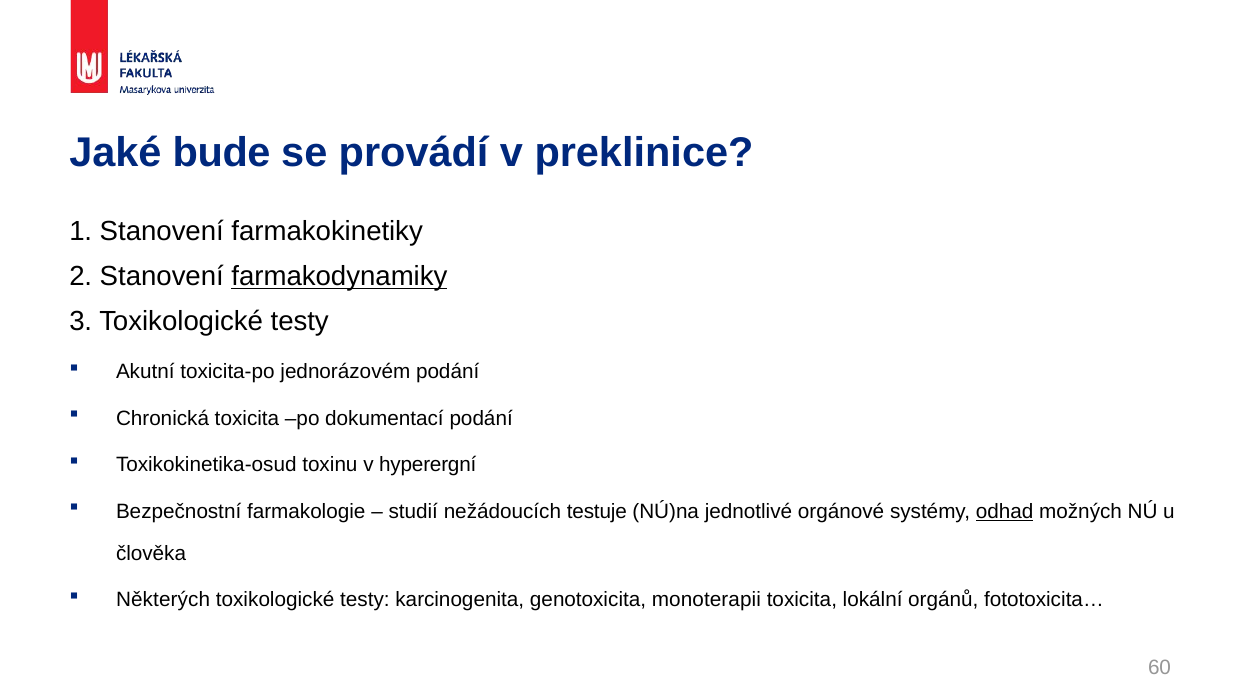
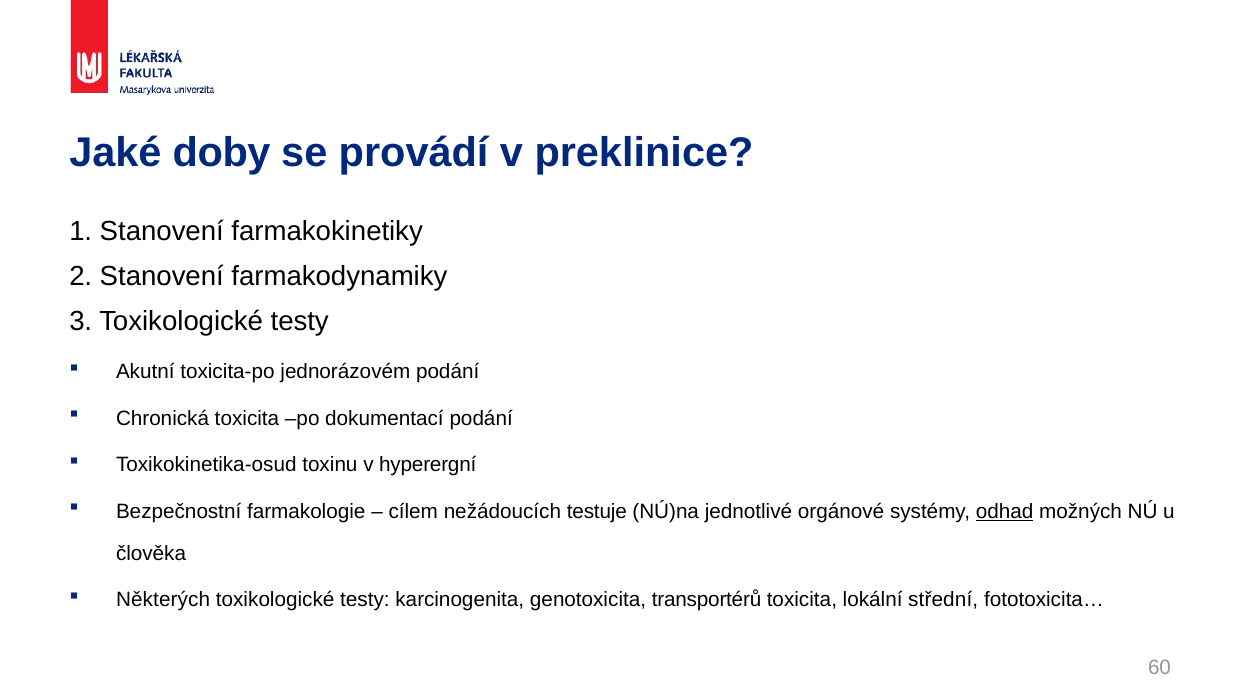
bude: bude -> doby (222, 153)
farmakodynamiky underline: present -> none (339, 276)
studií: studií -> cílem (413, 511)
monoterapii: monoterapii -> transportérů (707, 600)
orgánů: orgánů -> střední (943, 600)
